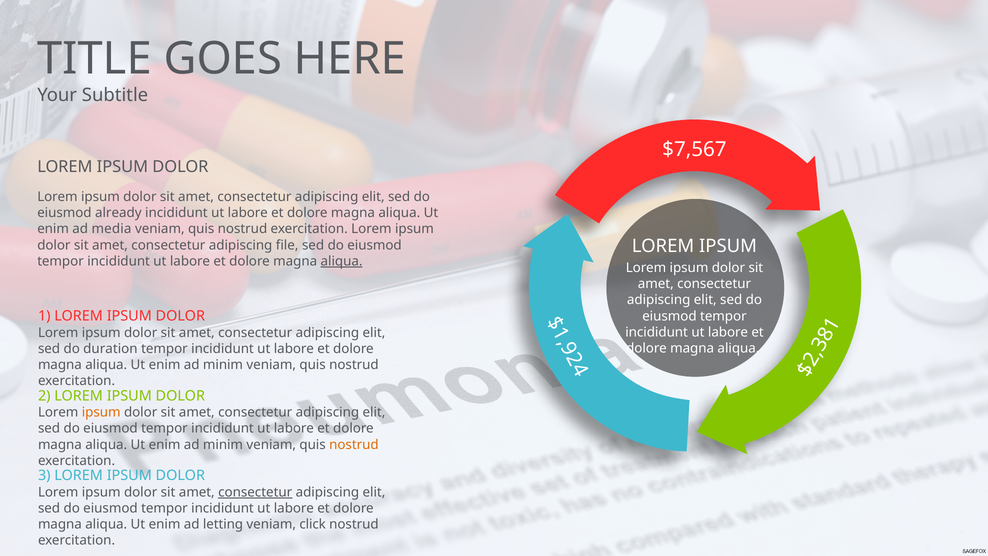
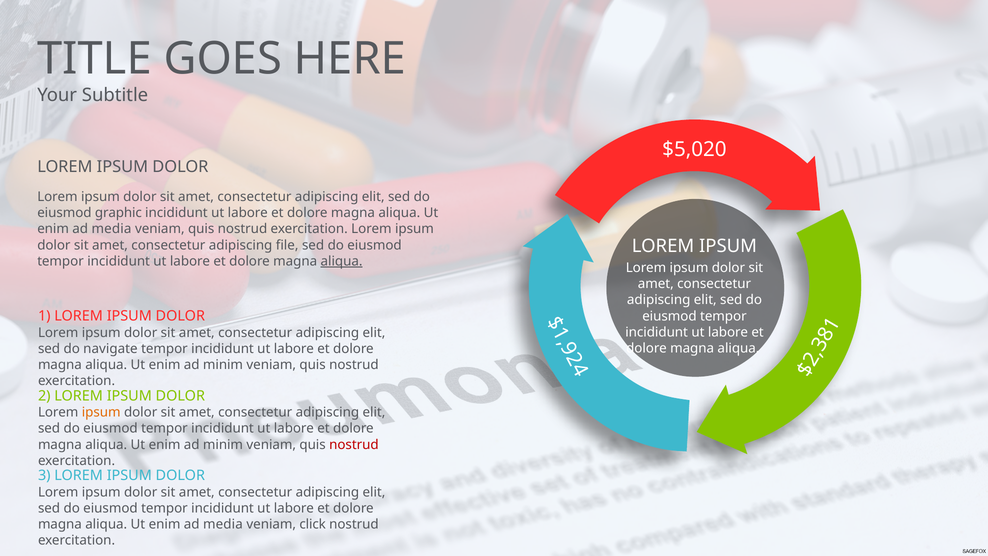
$7,567: $7,567 -> $5,020 (694, 149)
already: already -> graphic (118, 213)
duration: duration -> navigate (110, 349)
nostrud colour: orange -> red (354, 444)
consectetur underline: present -> none (255, 492)
letting: letting -> media (223, 524)
